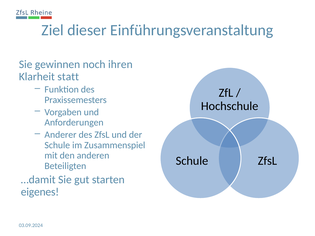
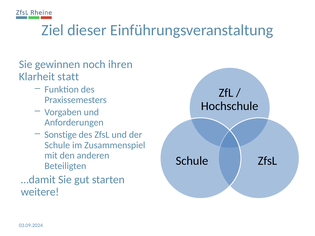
Anderer: Anderer -> Sonstige (61, 135)
eigenes: eigenes -> weitere (40, 192)
